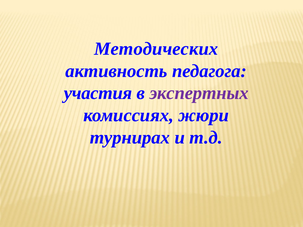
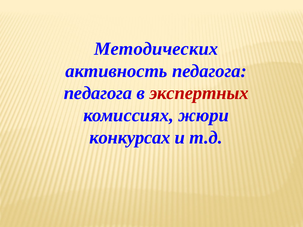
участия: участия -> педагога (98, 93)
экспертных colour: purple -> red (199, 93)
турнирах: турнирах -> конкурсах (130, 138)
